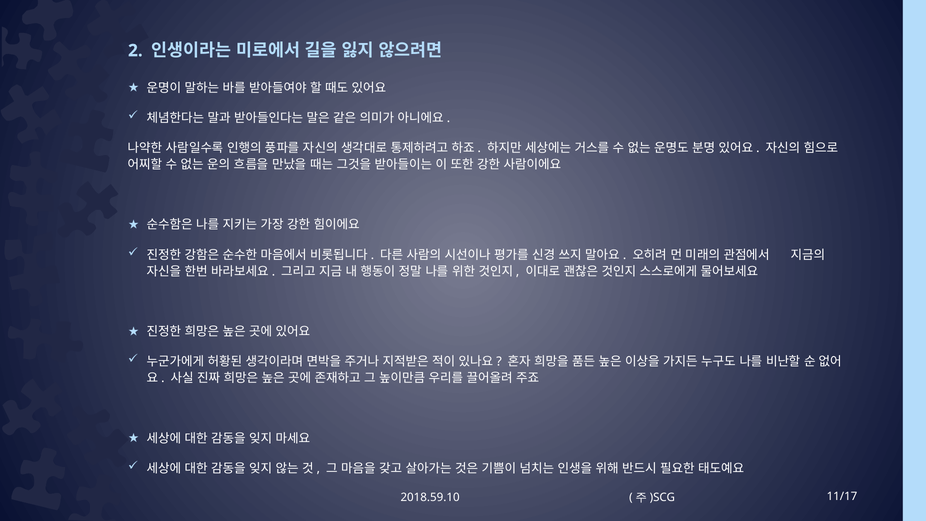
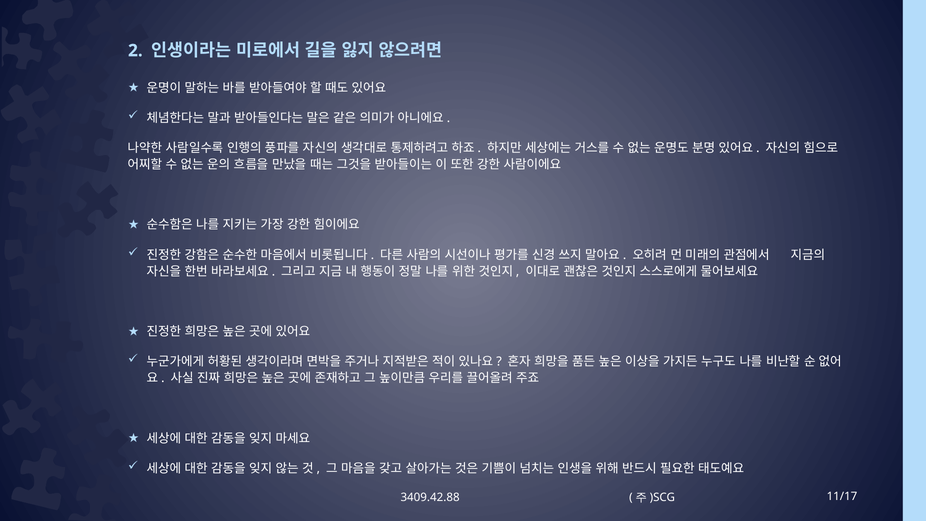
2018.59.10: 2018.59.10 -> 3409.42.88 (430, 498)
